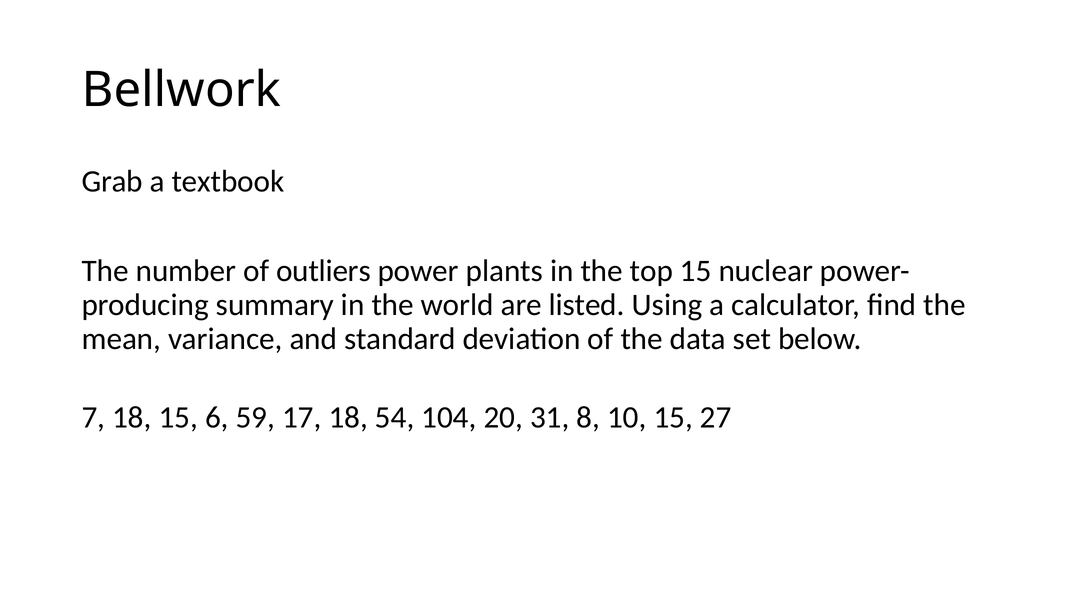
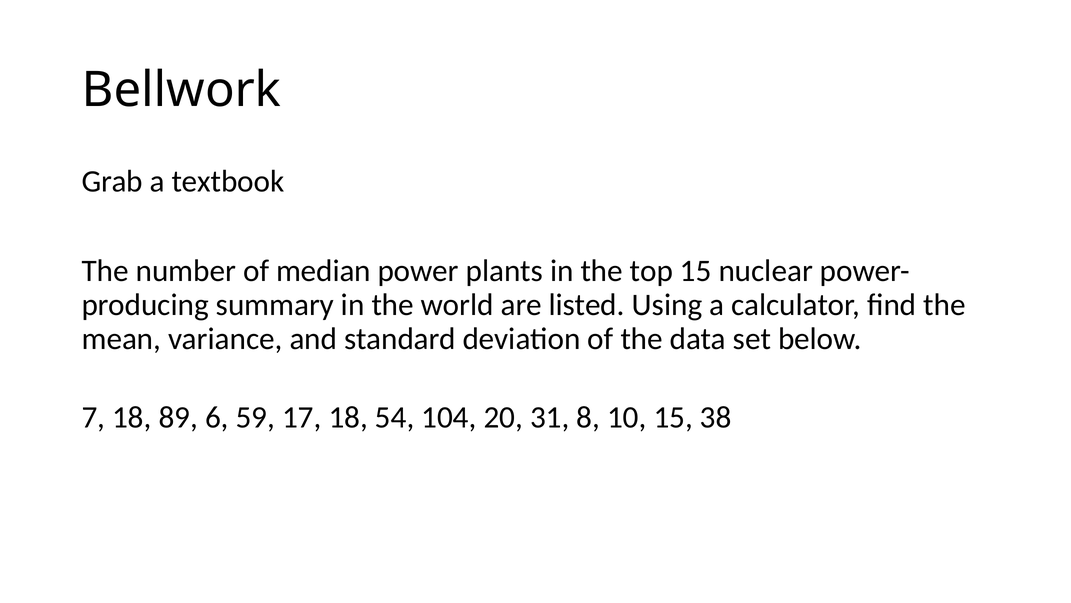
outliers: outliers -> median (323, 271)
18 15: 15 -> 89 (178, 417)
27: 27 -> 38 (716, 417)
